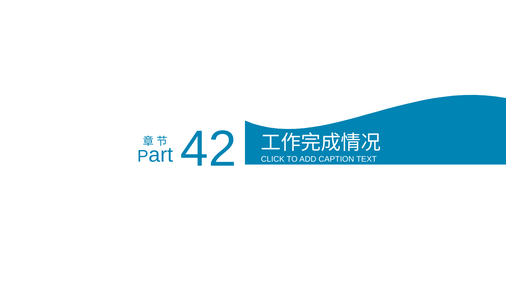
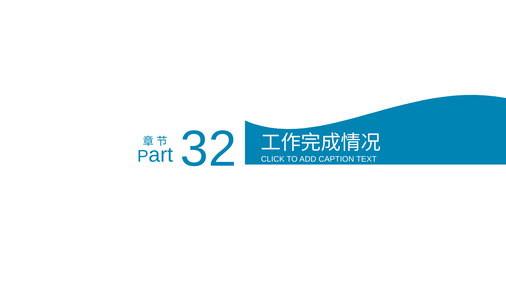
42: 42 -> 32 (208, 149)
